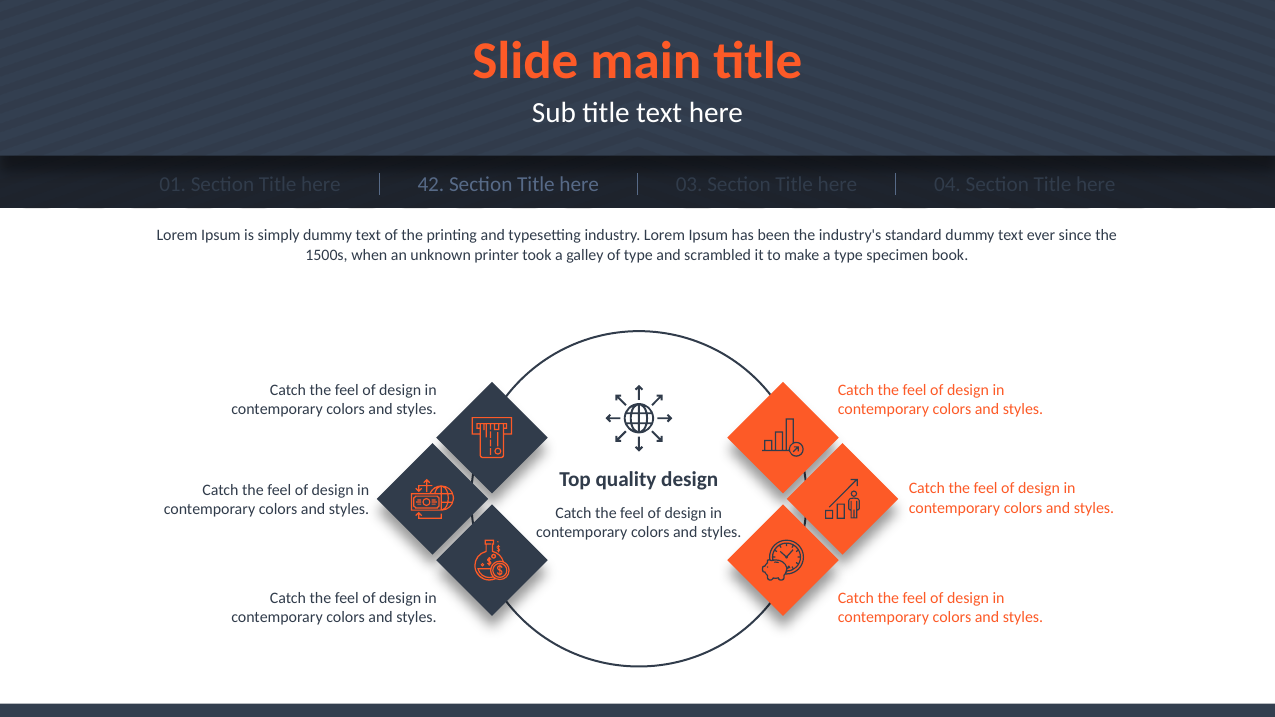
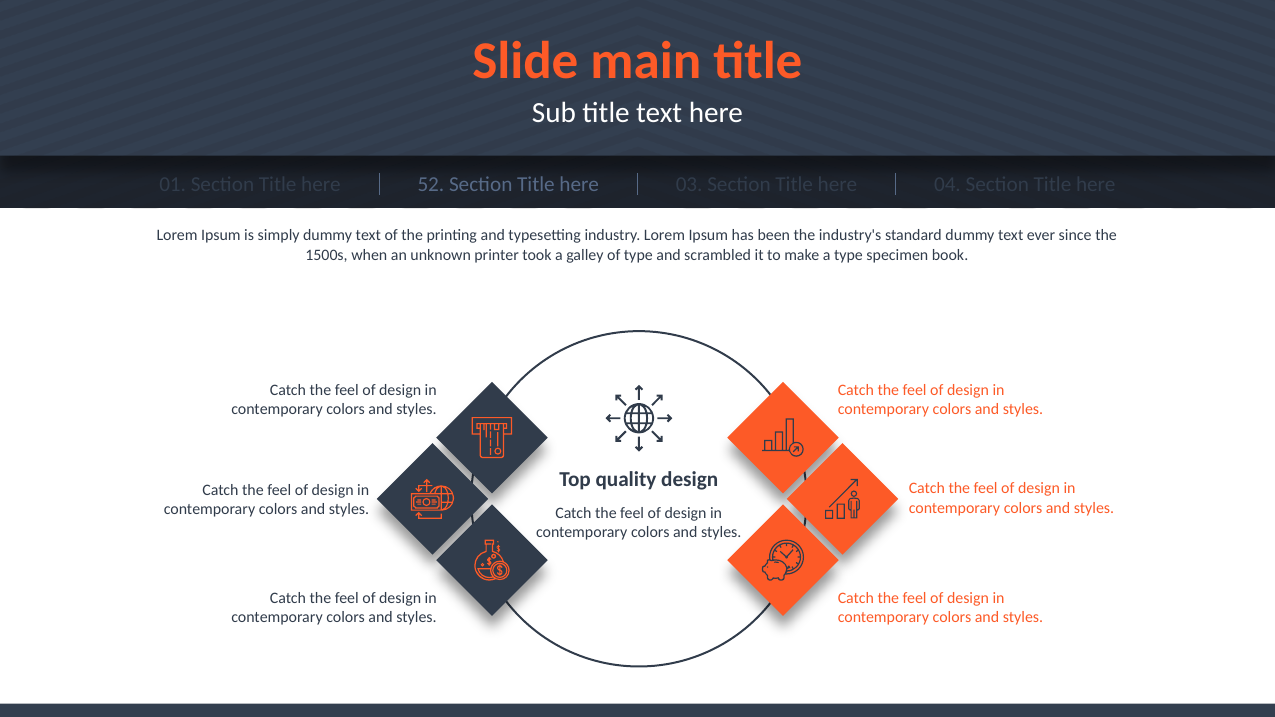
42: 42 -> 52 (431, 184)
